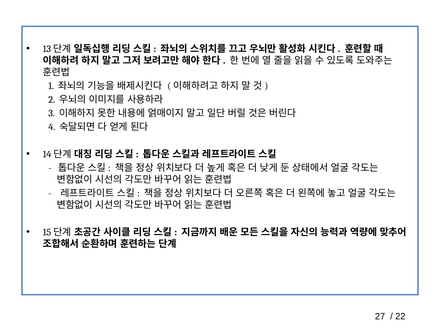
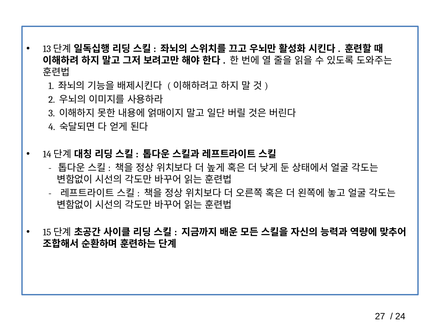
22: 22 -> 24 (400, 316)
